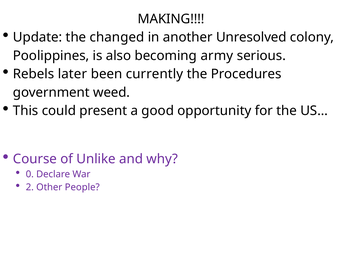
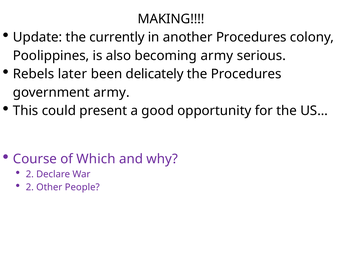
changed: changed -> currently (117, 37)
another Unresolved: Unresolved -> Procedures (251, 37)
currently: currently -> delicately (155, 74)
government weed: weed -> army (111, 92)
Unlike: Unlike -> Which (96, 159)
0: 0 -> 2 (30, 174)
